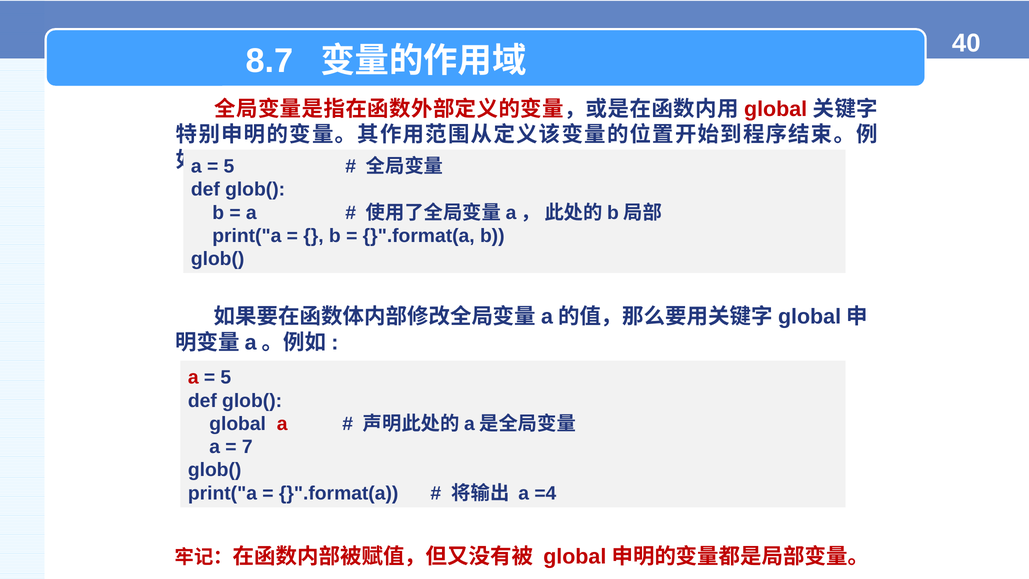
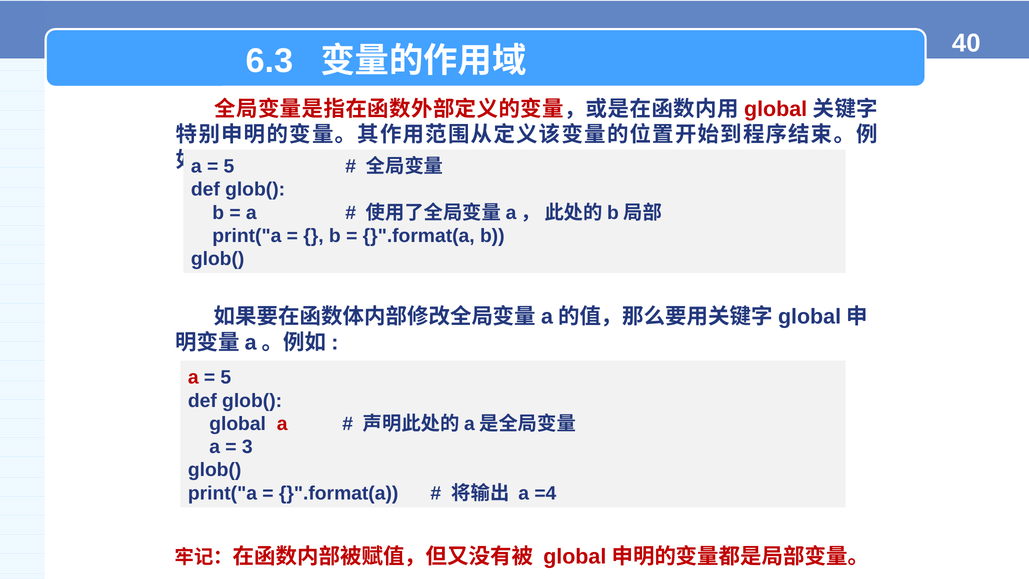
8.7: 8.7 -> 6.3 (269, 61)
7: 7 -> 3 (247, 447)
